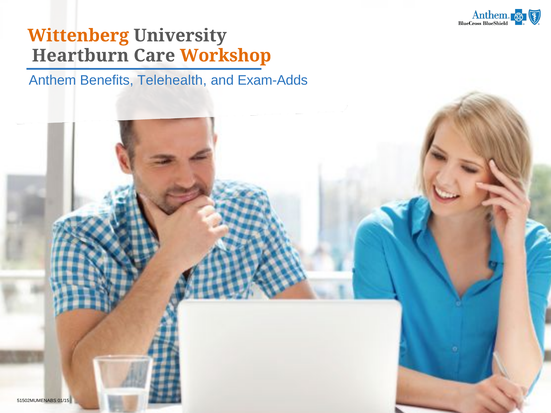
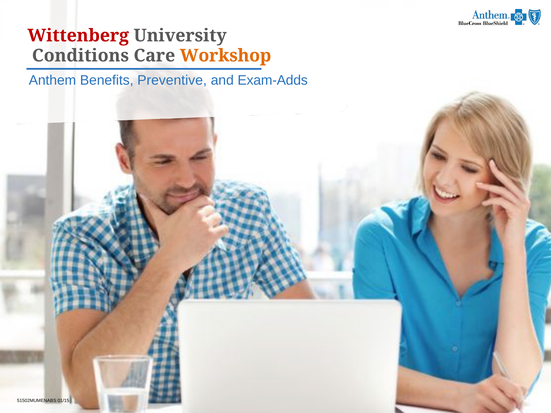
Wittenberg colour: orange -> red (78, 36)
Heartburn: Heartburn -> Conditions (80, 56)
Telehealth: Telehealth -> Preventive (172, 80)
